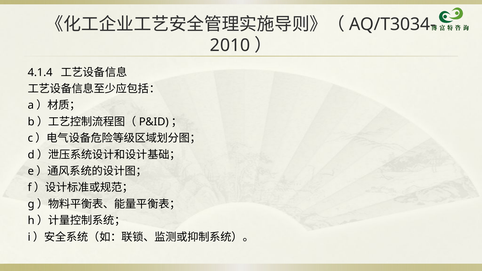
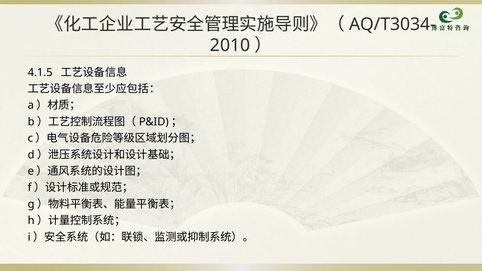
4.1.4: 4.1.4 -> 4.1.5 (40, 72)
